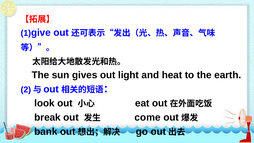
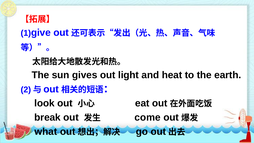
bank: bank -> what (46, 131)
